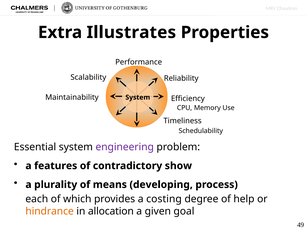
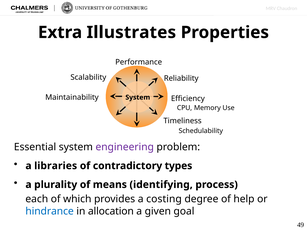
features: features -> libraries (56, 166)
show: show -> types (178, 166)
developing: developing -> identifying (161, 185)
hindrance colour: orange -> blue (50, 211)
